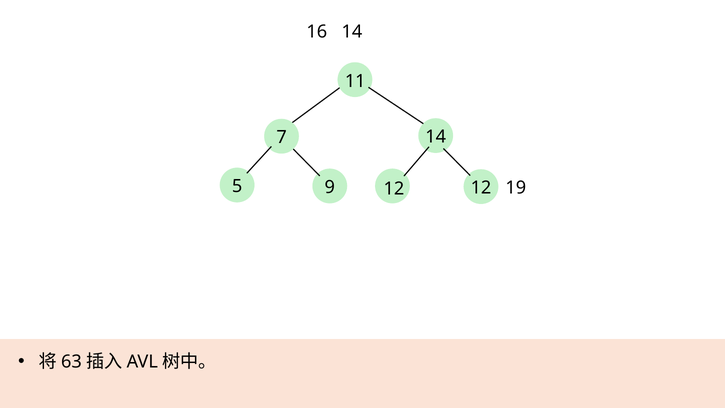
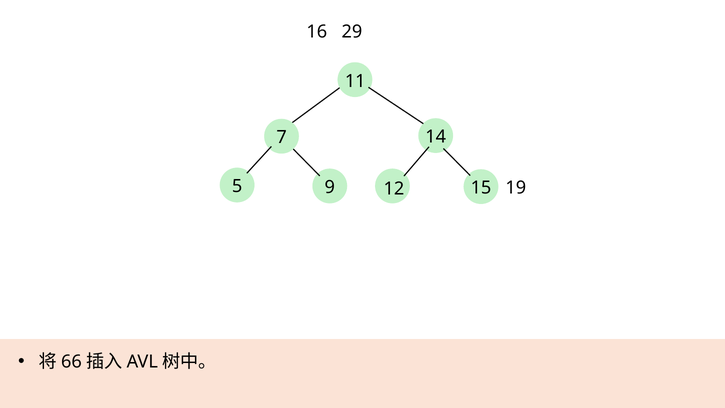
16 14: 14 -> 29 (352, 32)
5 12: 12 -> 15 (481, 188)
63: 63 -> 66 (71, 362)
